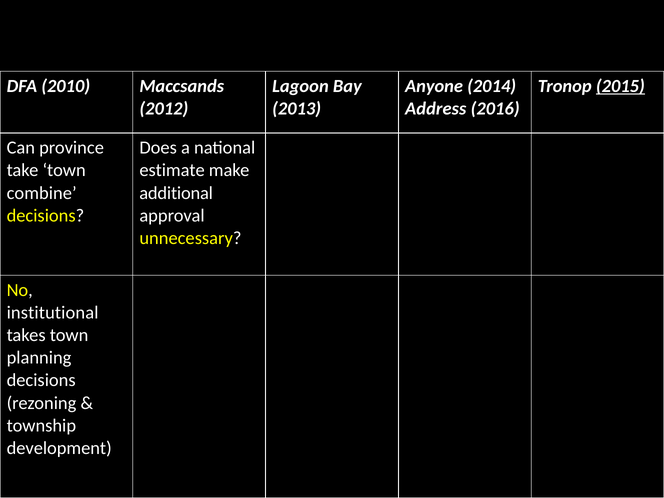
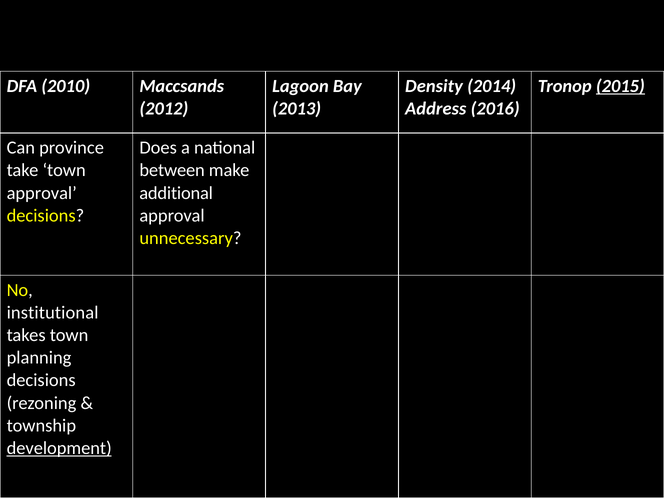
Anyone: Anyone -> Density (434, 86)
estimate: estimate -> between (172, 170)
combine: combine -> approval (42, 193)
development underline: none -> present (59, 448)
